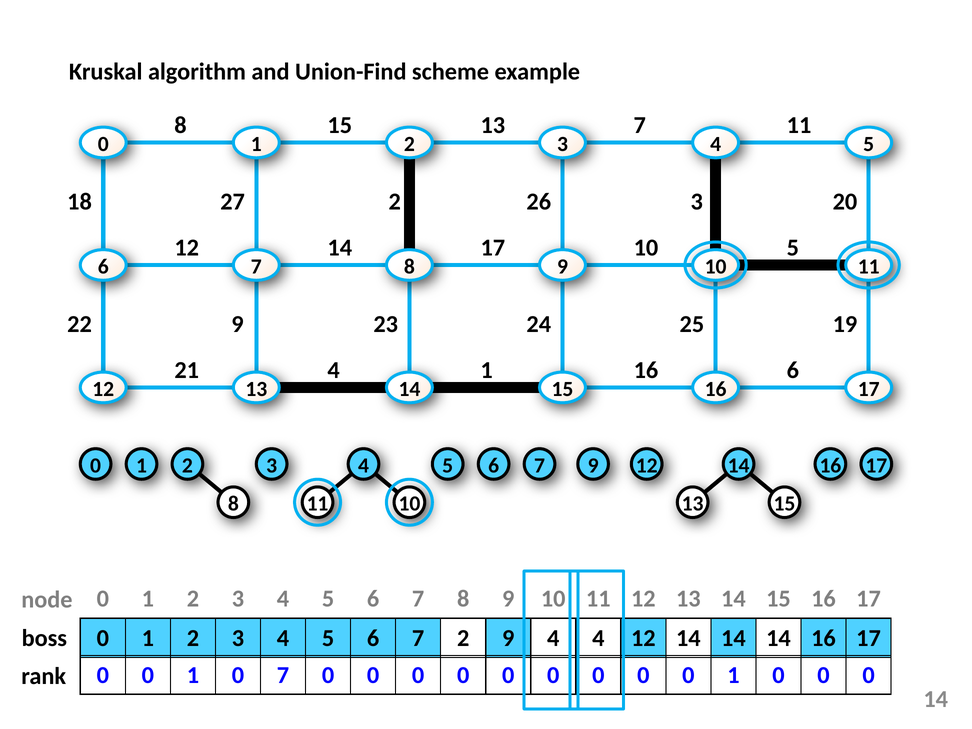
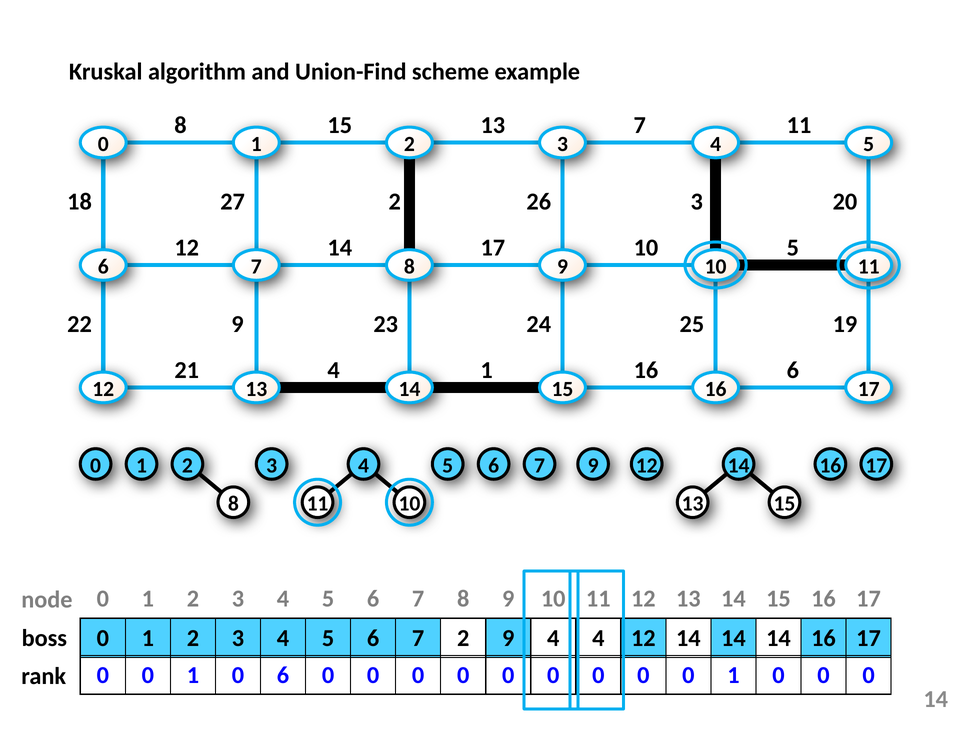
0 7: 7 -> 6 (283, 675)
